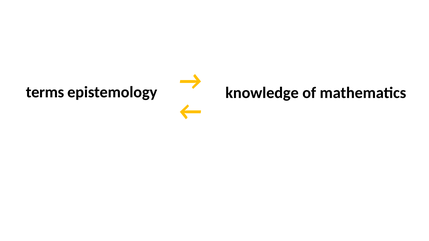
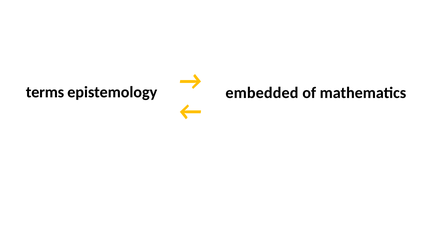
knowledge: knowledge -> embedded (262, 93)
